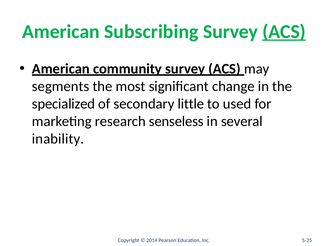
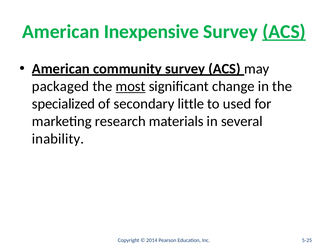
Subscribing: Subscribing -> Inexpensive (151, 32)
segments: segments -> packaged (61, 86)
most underline: none -> present (131, 86)
senseless: senseless -> materials (176, 121)
